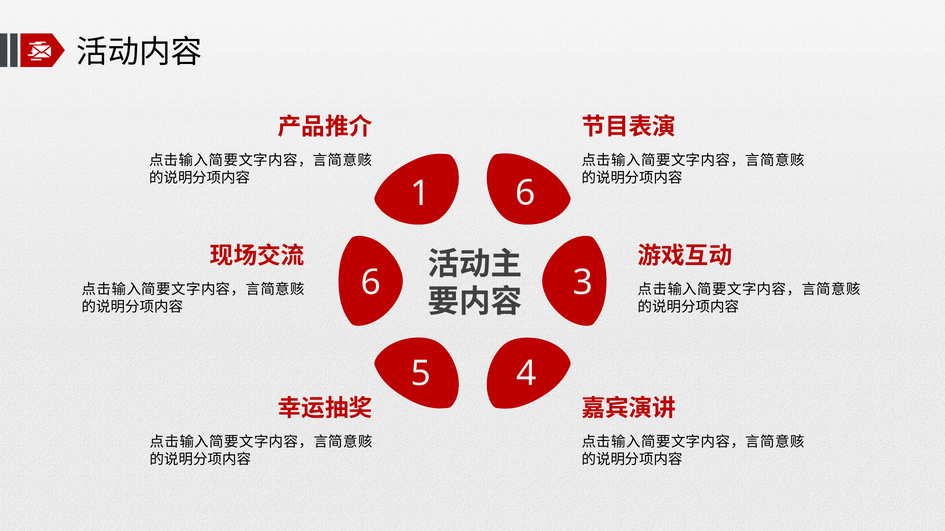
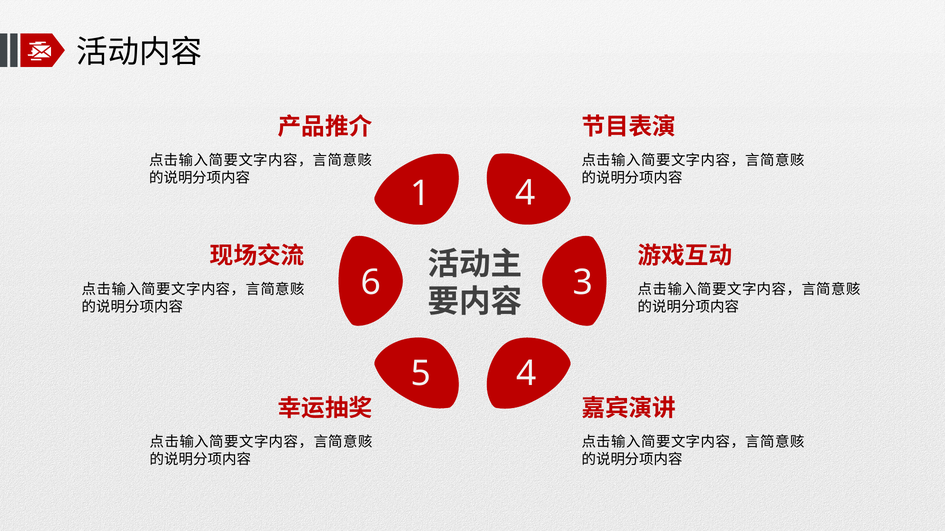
1 6: 6 -> 4 (525, 193)
